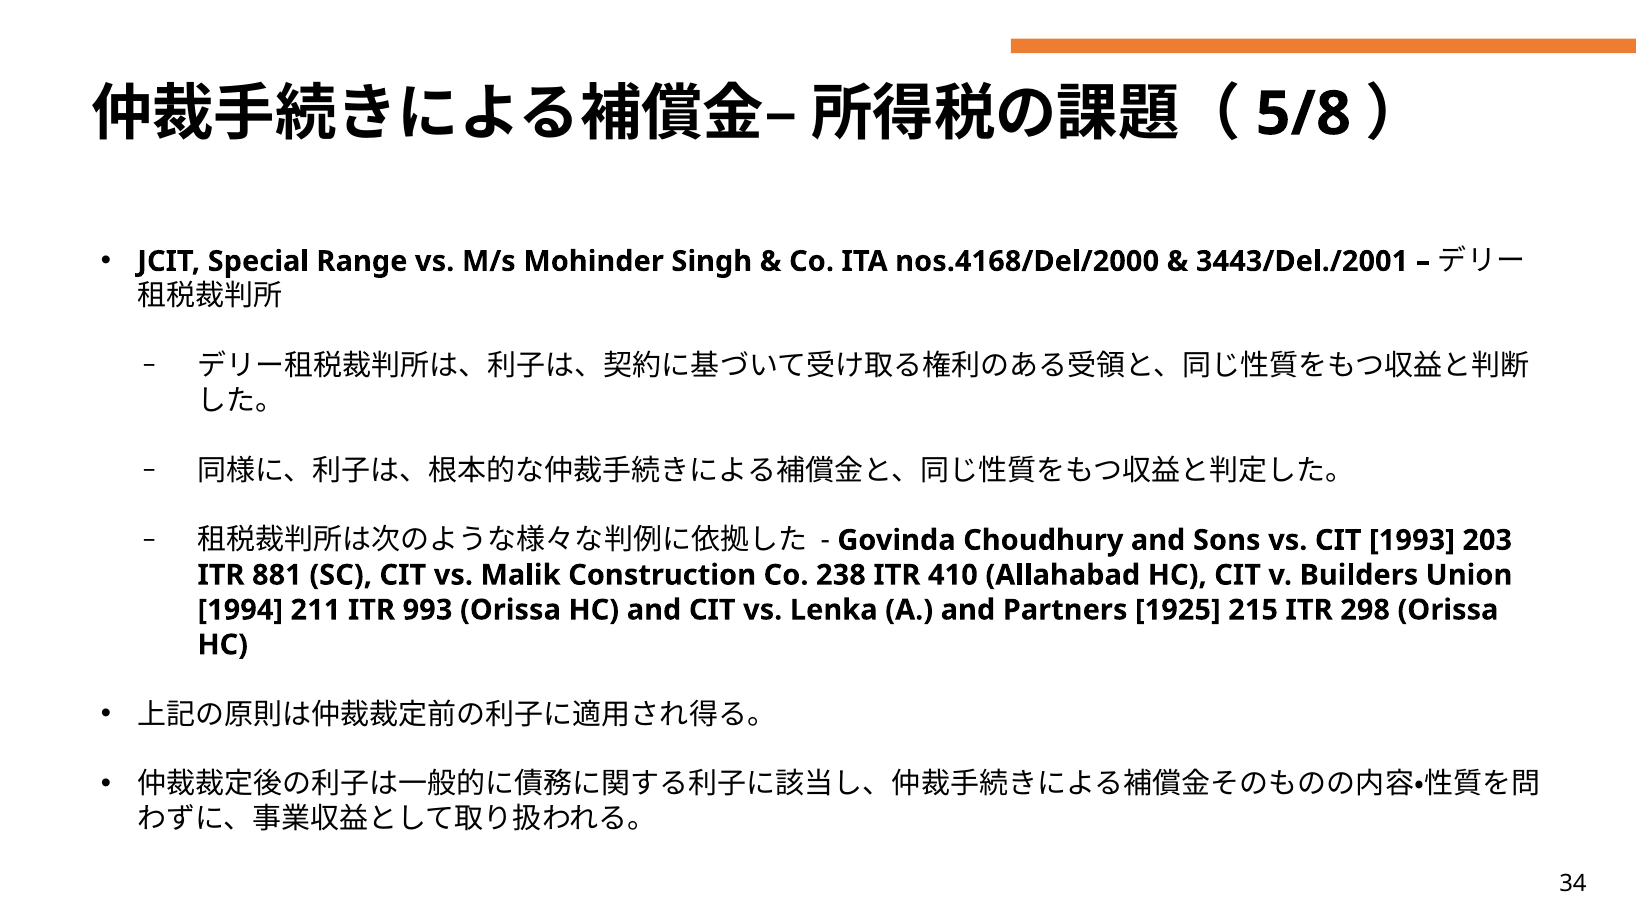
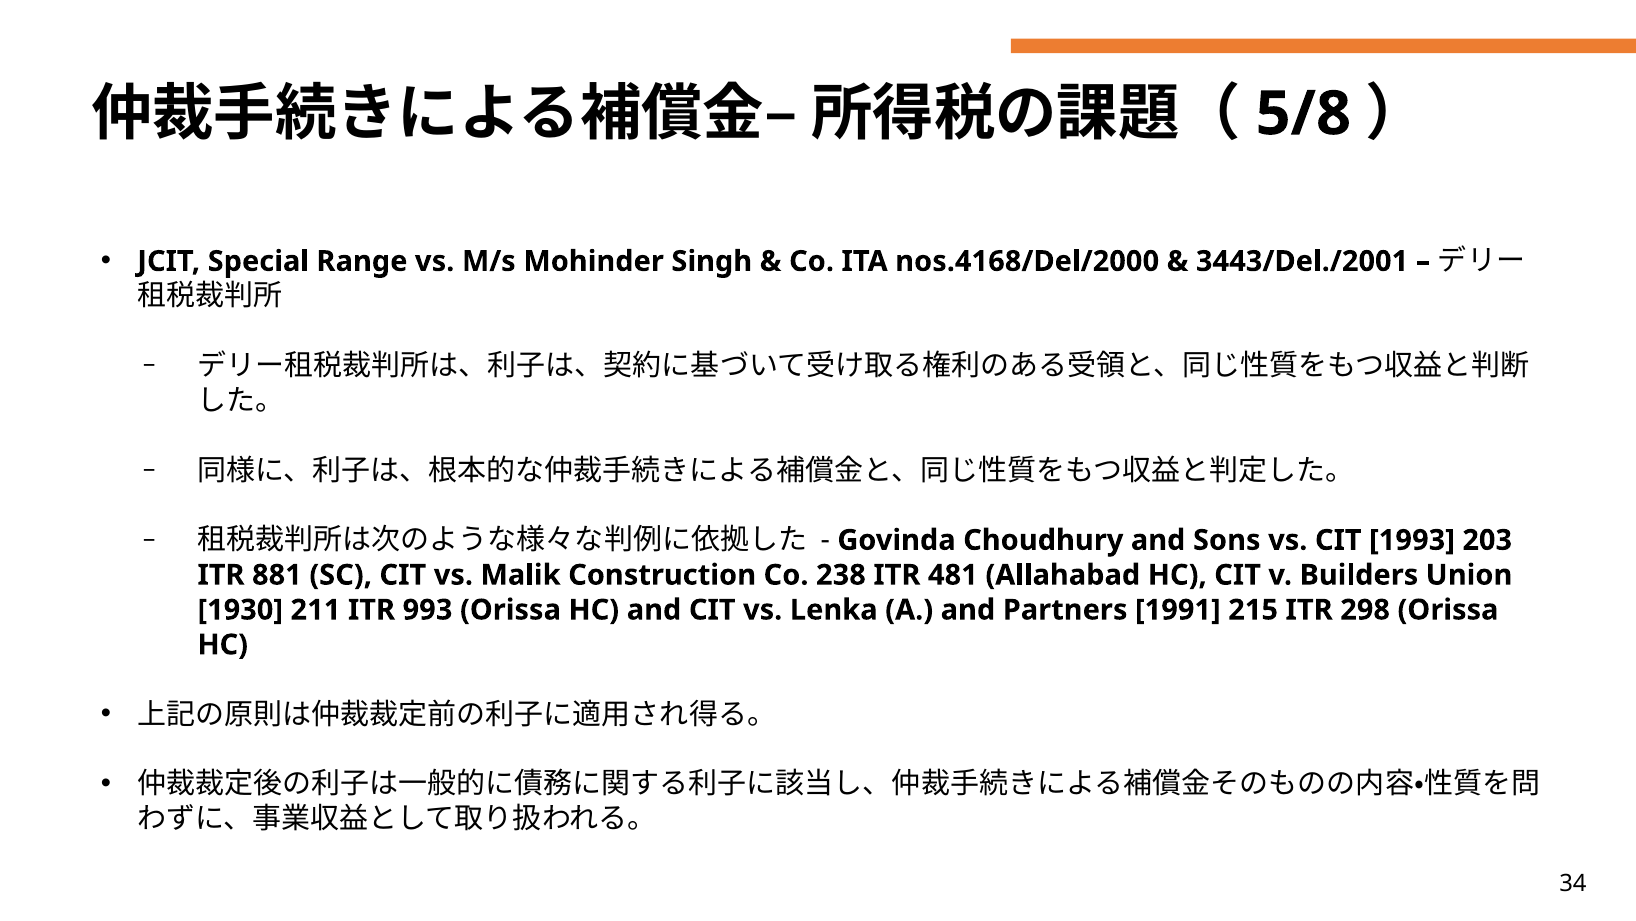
410: 410 -> 481 (953, 575)
1994: 1994 -> 1930 (240, 609)
1925: 1925 -> 1991 (1178, 609)
